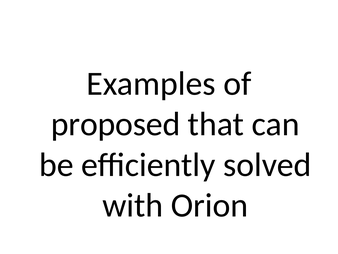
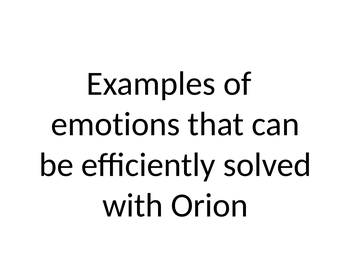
proposed: proposed -> emotions (116, 124)
